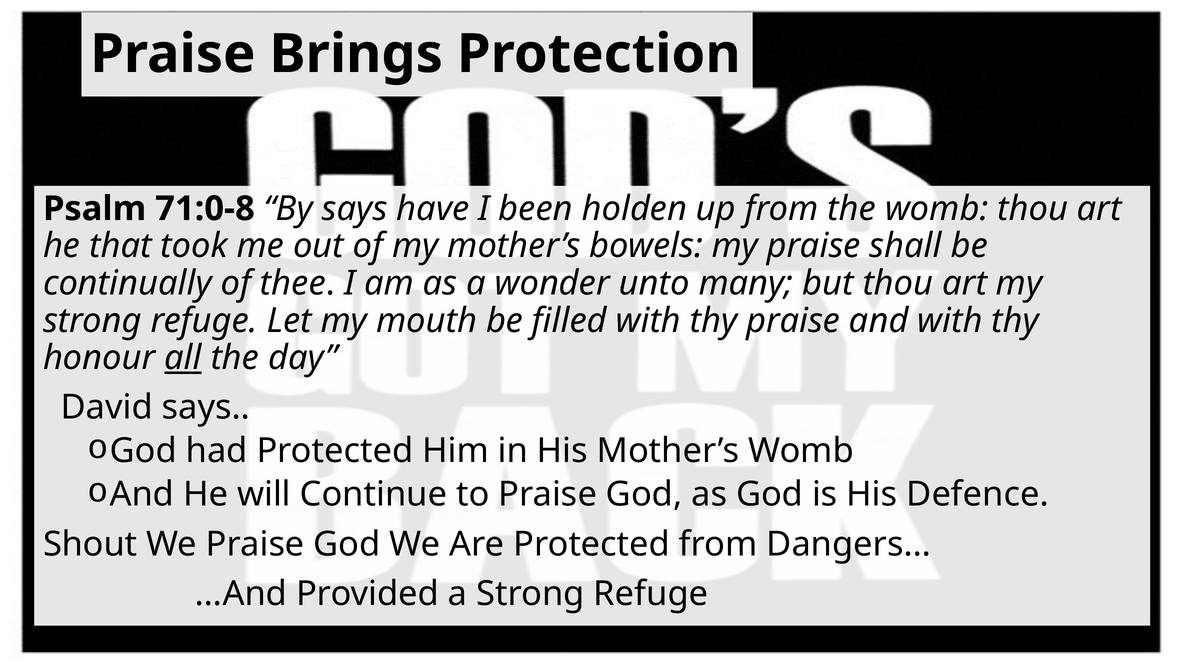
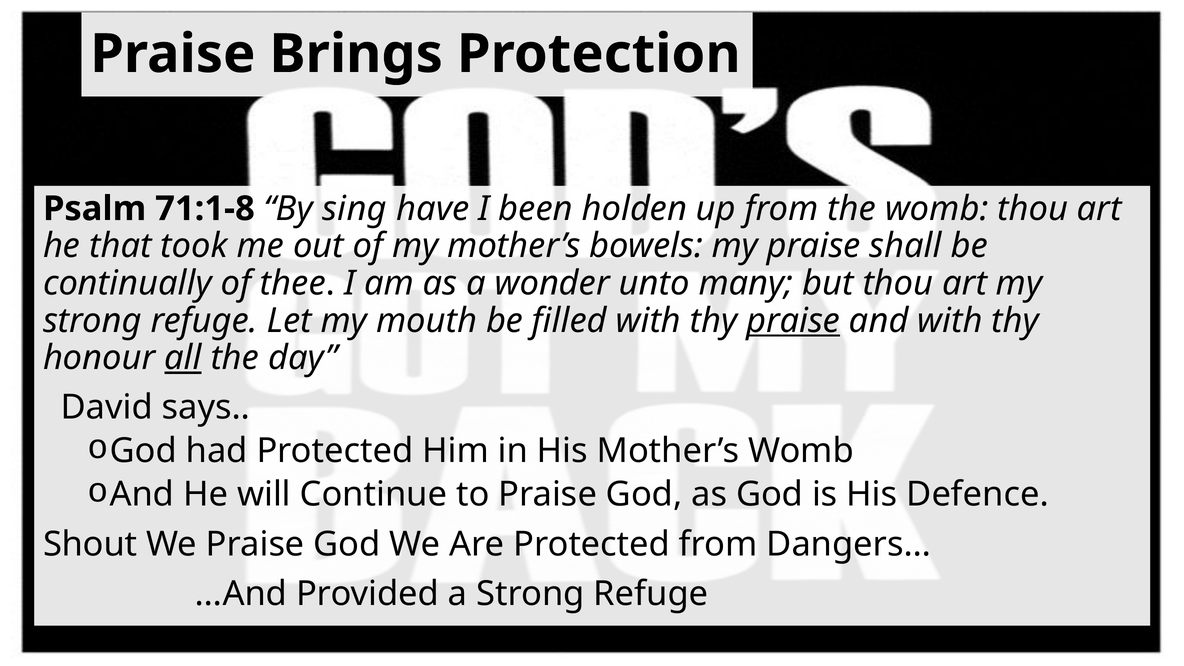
71:0-8: 71:0-8 -> 71:1-8 (205, 209)
By says: says -> sing (354, 209)
praise underline: none -> present (793, 321)
